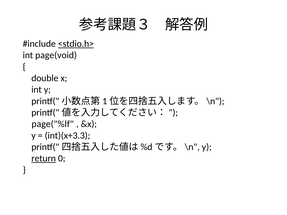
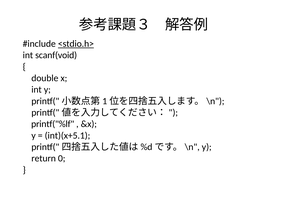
page(void: page(void -> scanf(void (56, 55)
page("%lf: page("%lf -> printf("%lf (53, 124)
int)(x+3.3: int)(x+3.3 -> int)(x+5.1 (67, 136)
return underline: present -> none (44, 159)
